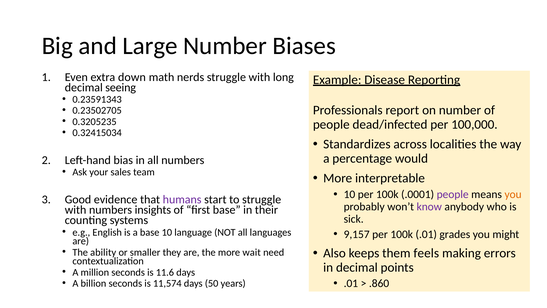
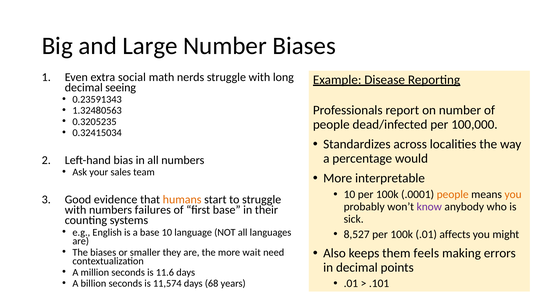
down: down -> social (132, 77)
0.23502705: 0.23502705 -> 1.32480563 (97, 110)
people colour: purple -> orange (453, 194)
humans colour: purple -> orange (182, 199)
insights: insights -> failures (153, 210)
9,157: 9,157 -> 8,527 (357, 234)
grades: grades -> affects (455, 234)
The ability: ability -> biases (103, 252)
.860: .860 -> .101 (379, 283)
50: 50 -> 68 (212, 283)
